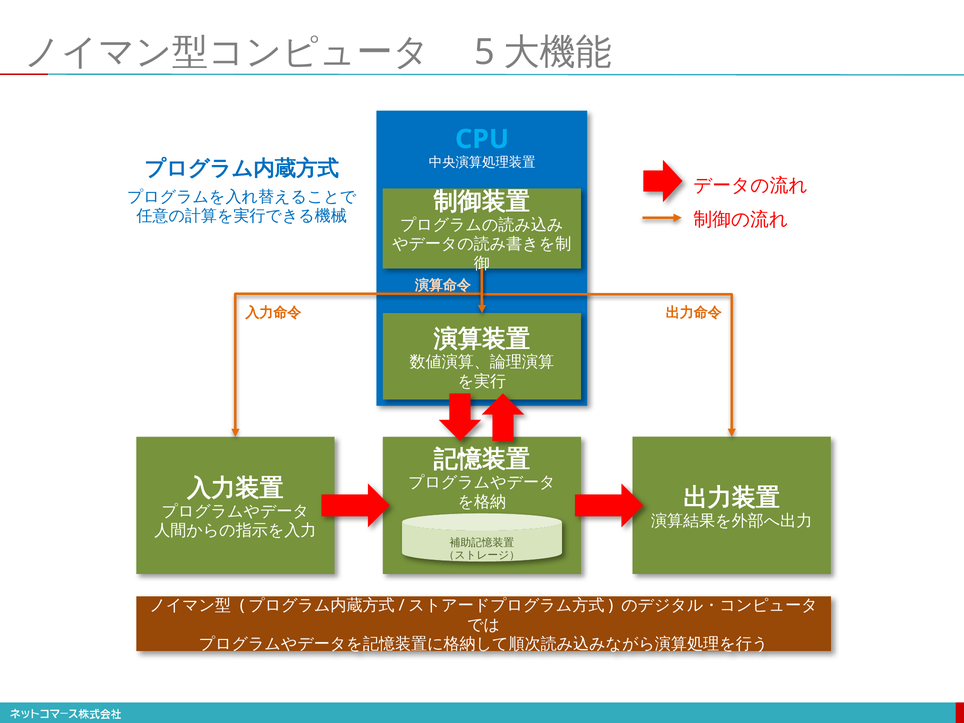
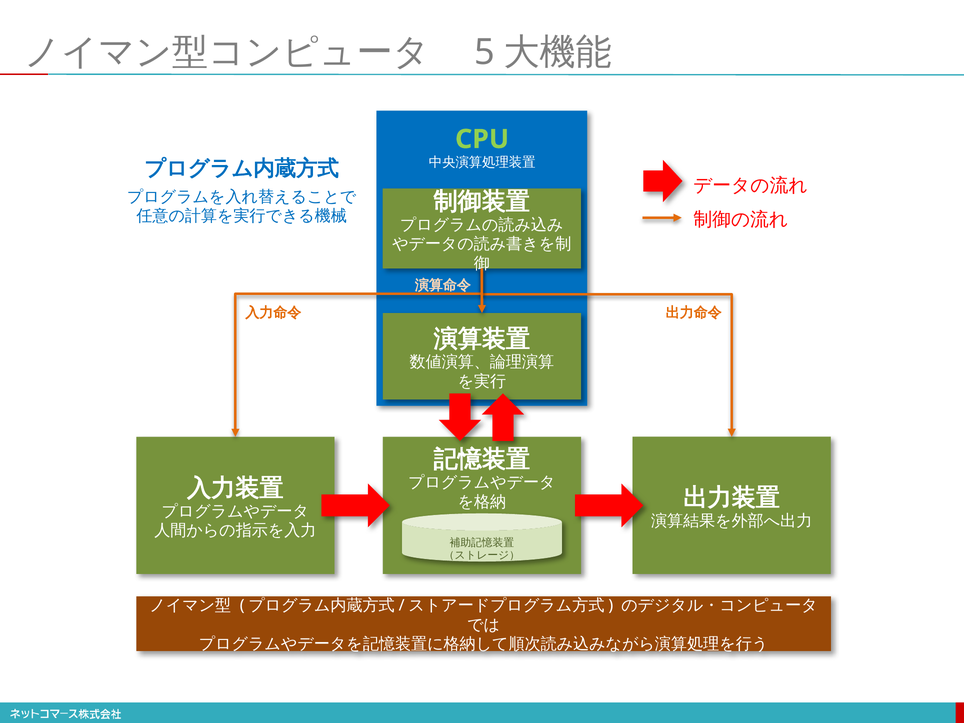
CPU colour: light blue -> light green (482, 139)
